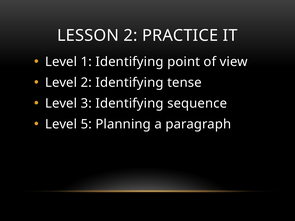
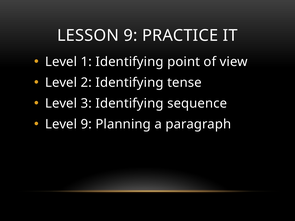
LESSON 2: 2 -> 9 (130, 36)
Level 5: 5 -> 9 (86, 124)
